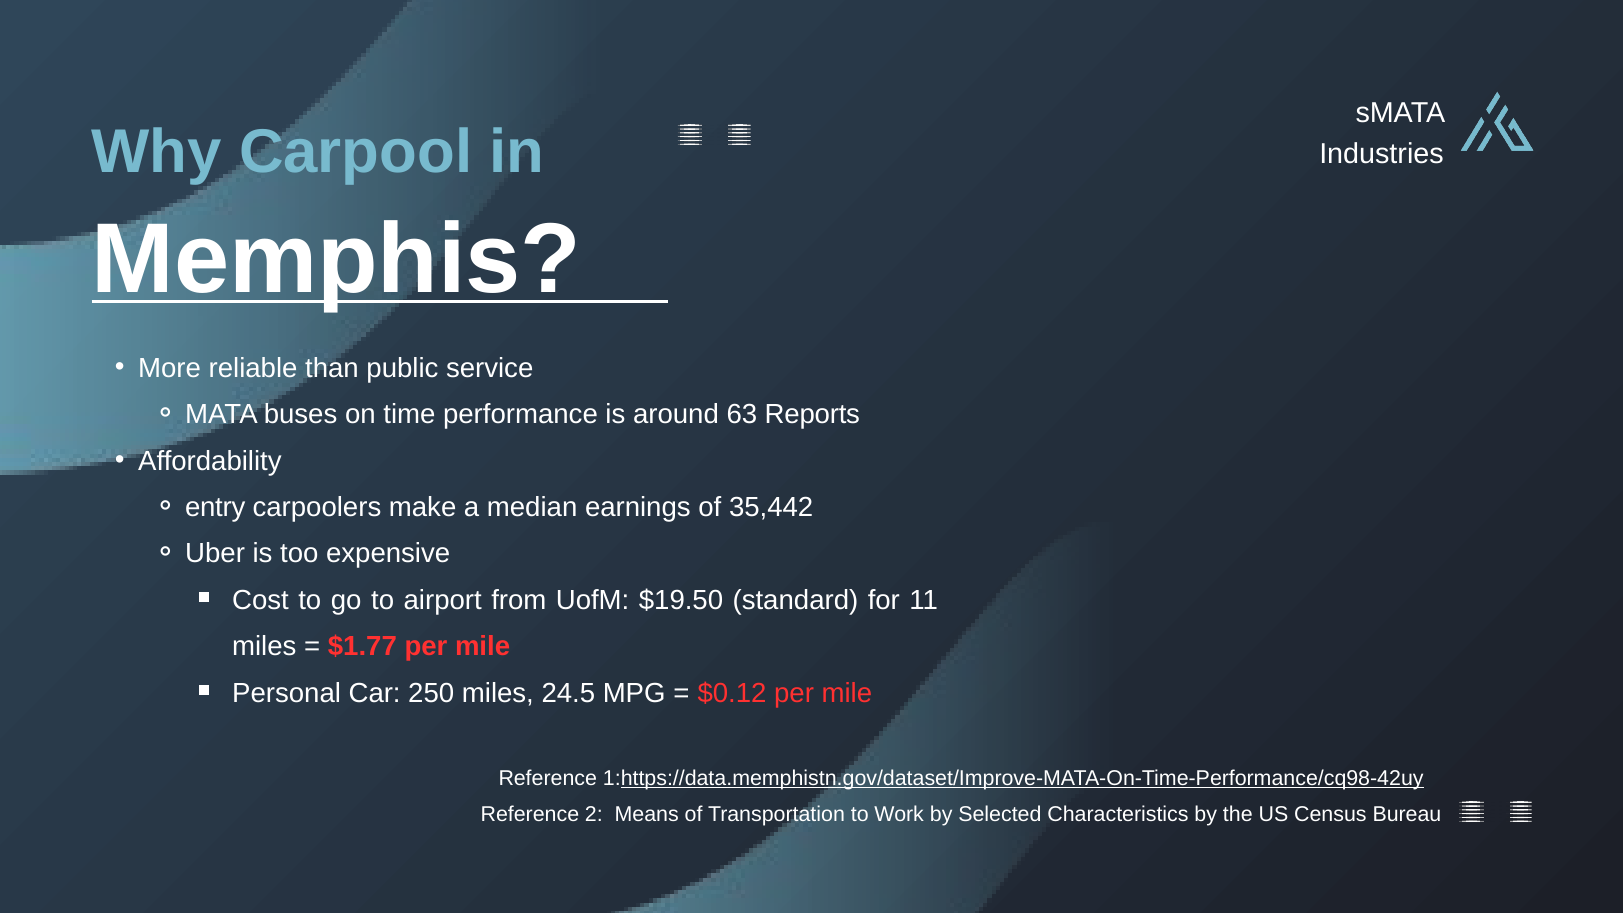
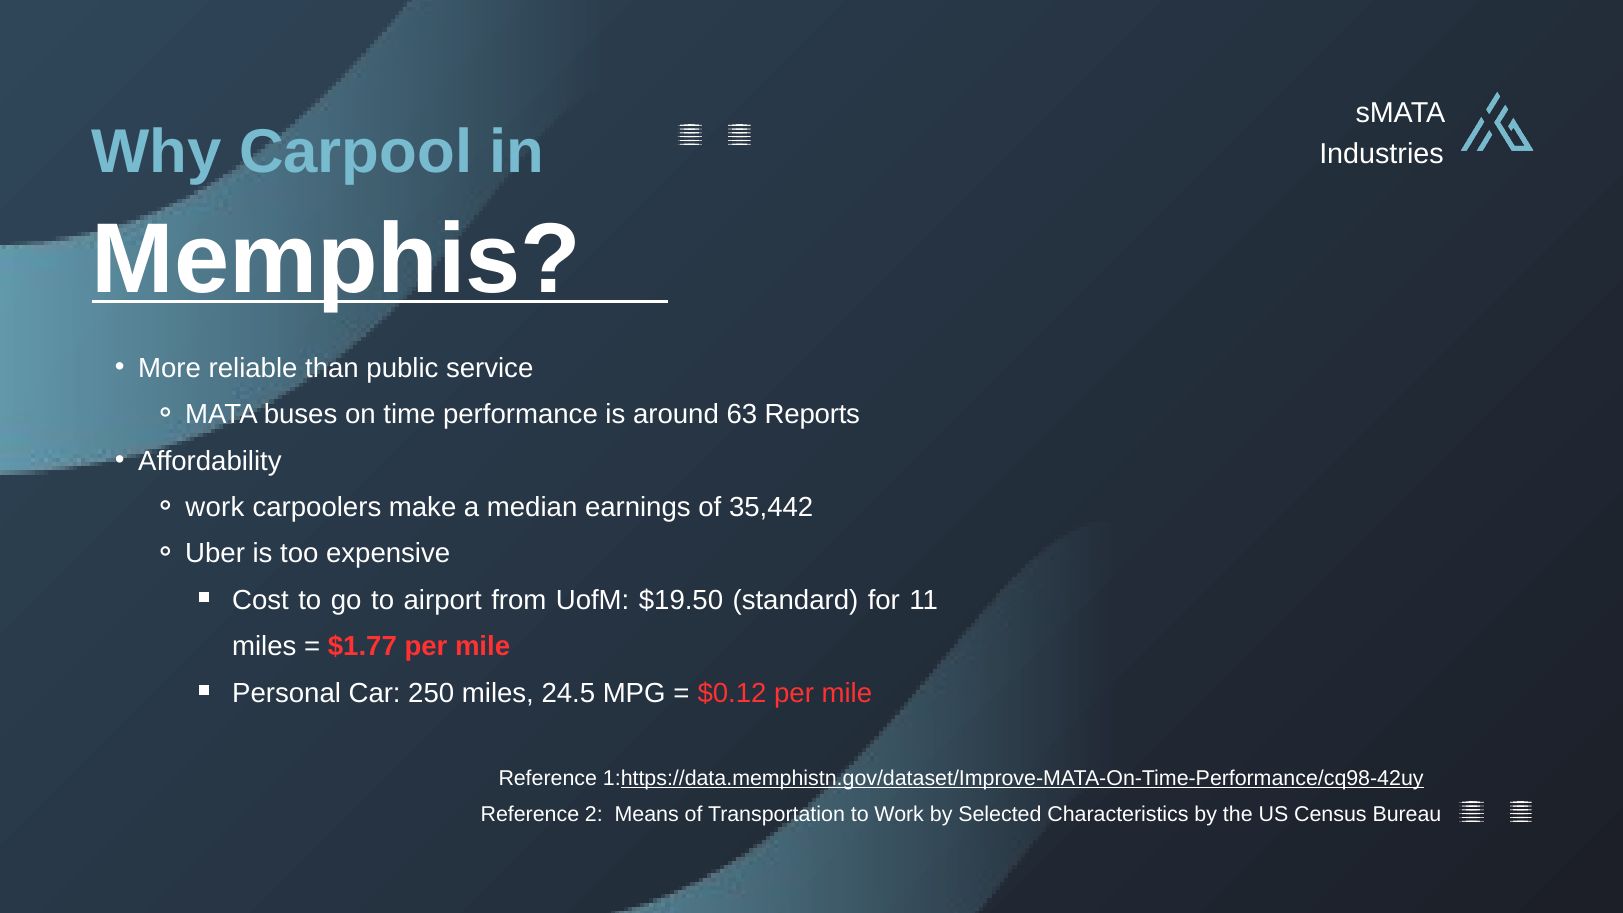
entry: entry -> work (215, 507)
